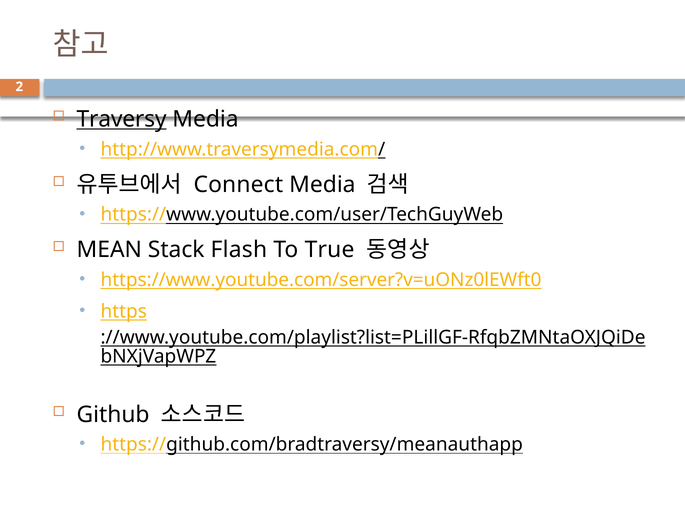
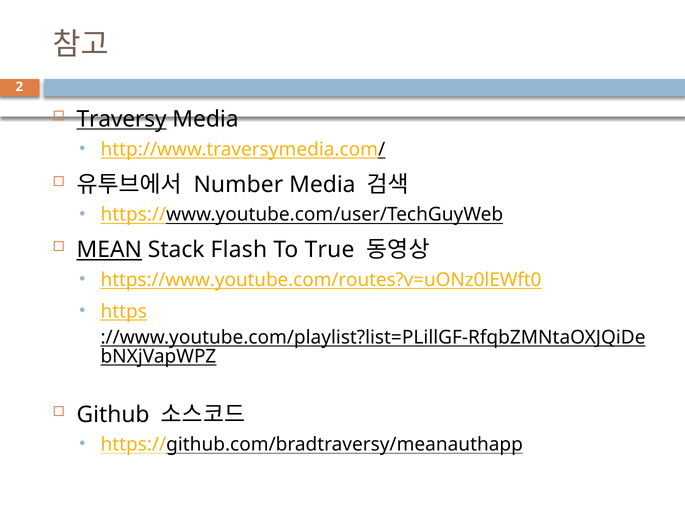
Connect: Connect -> Number (238, 184)
MEAN underline: none -> present (109, 250)
https://www.youtube.com/server?v=uONz0lEWft0: https://www.youtube.com/server?v=uONz0lEWft0 -> https://www.youtube.com/routes?v=uONz0lEWft0 (321, 280)
